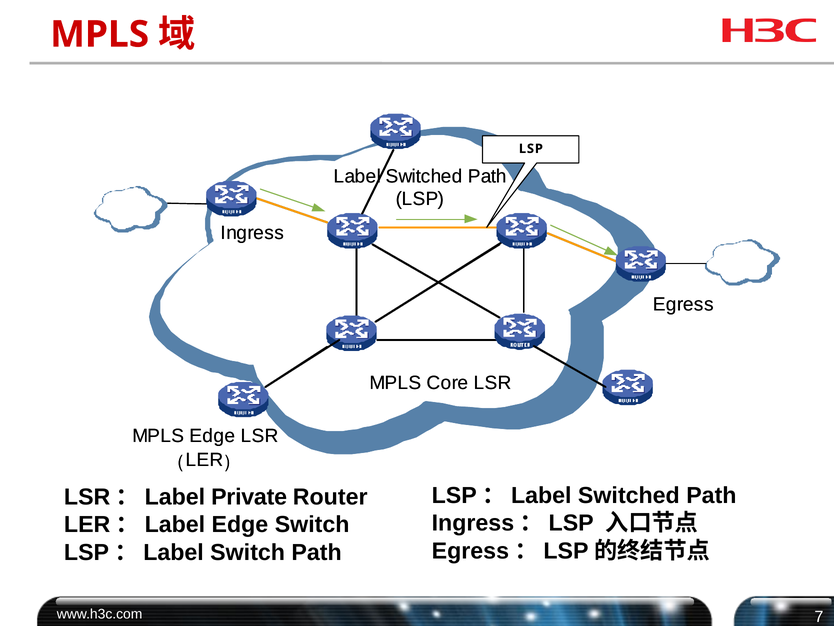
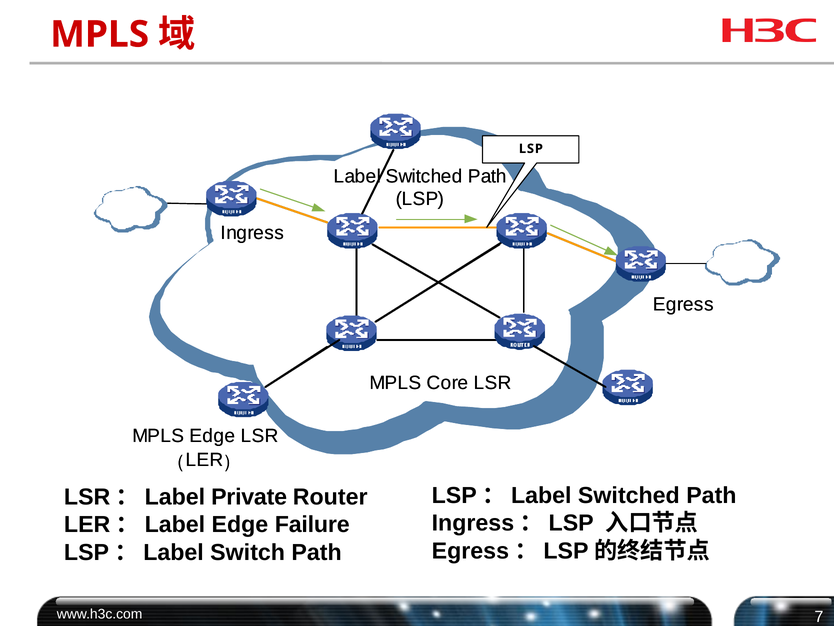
Edge Switch: Switch -> Failure (312, 524)
